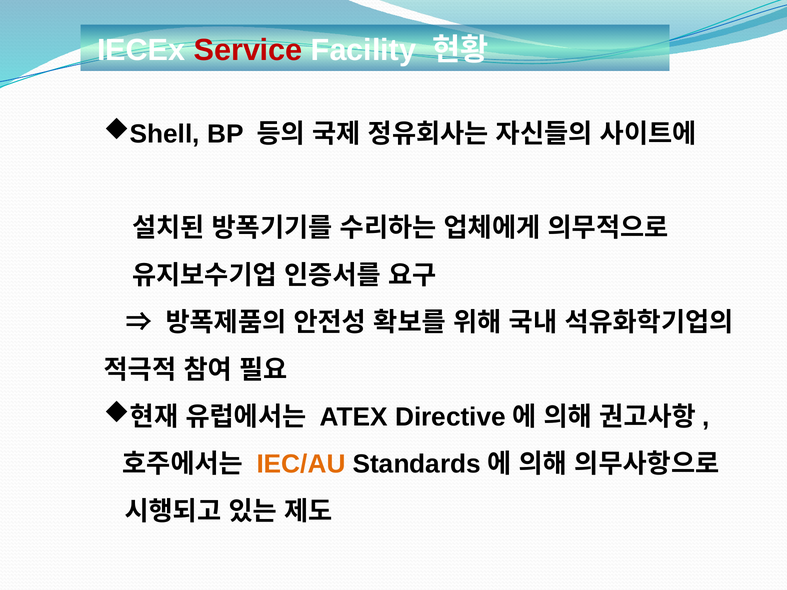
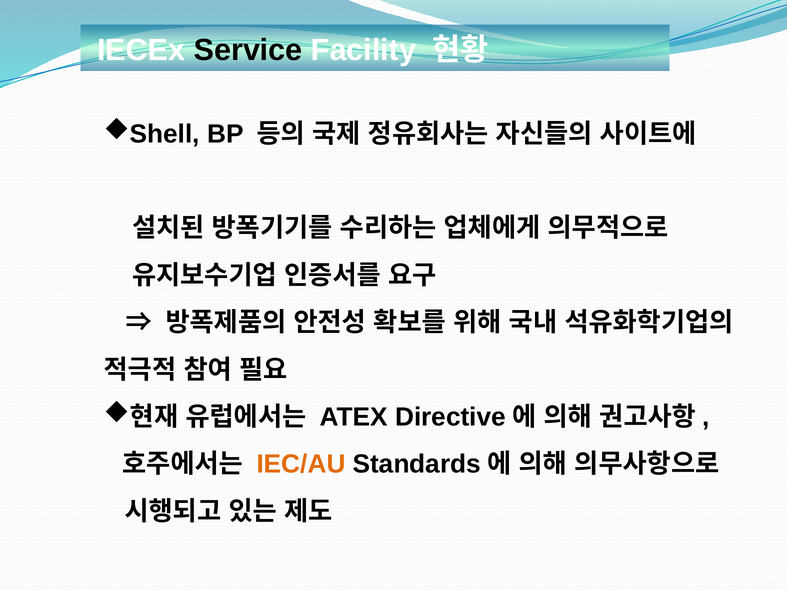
Service colour: red -> black (248, 50)
